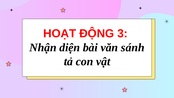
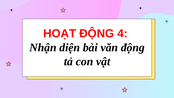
3: 3 -> 4 (122, 34)
văn sánh: sánh -> động (133, 47)
